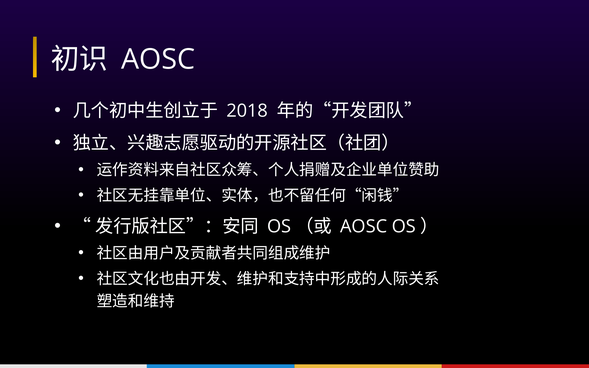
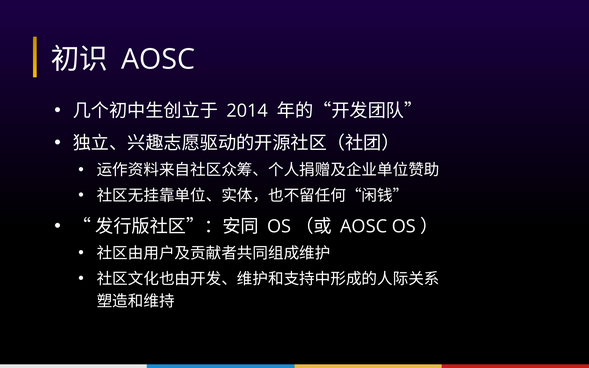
2018: 2018 -> 2014 (247, 111)
